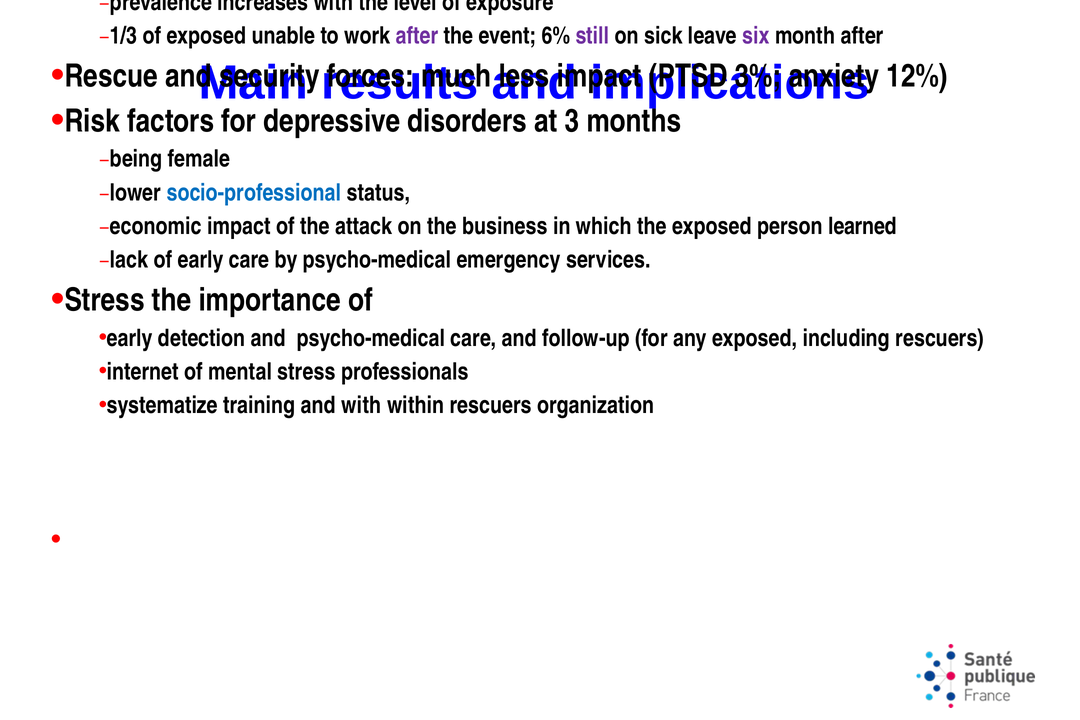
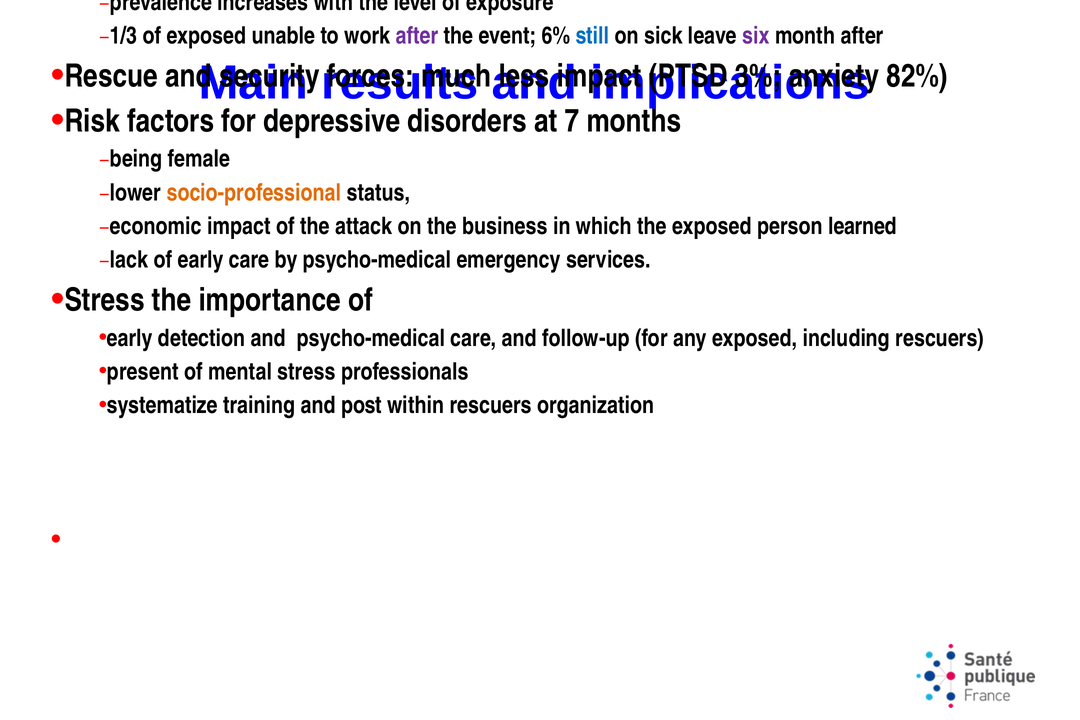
still colour: purple -> blue (592, 36)
12%: 12% -> 82% (917, 76)
3: 3 -> 7 (572, 121)
socio-professional colour: blue -> orange (254, 193)
internet: internet -> present (143, 372)
and with: with -> post (362, 405)
